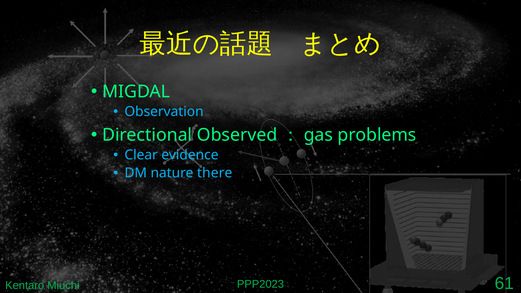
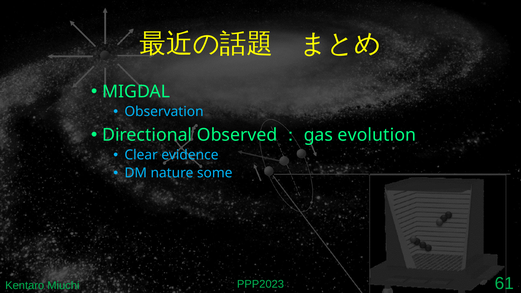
problems: problems -> evolution (377, 135)
there: there -> some (215, 173)
